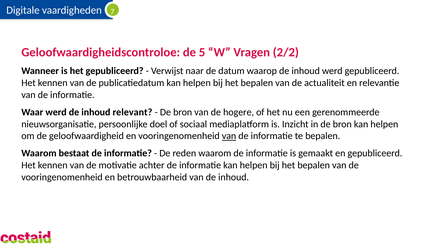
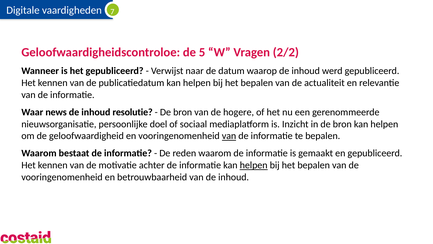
Waar werd: werd -> news (56, 112)
relevant: relevant -> resolutie (133, 112)
helpen underline: none -> present (254, 165)
